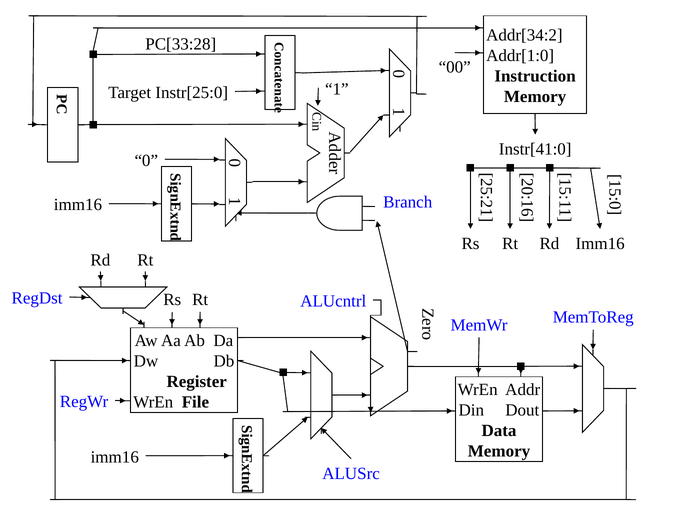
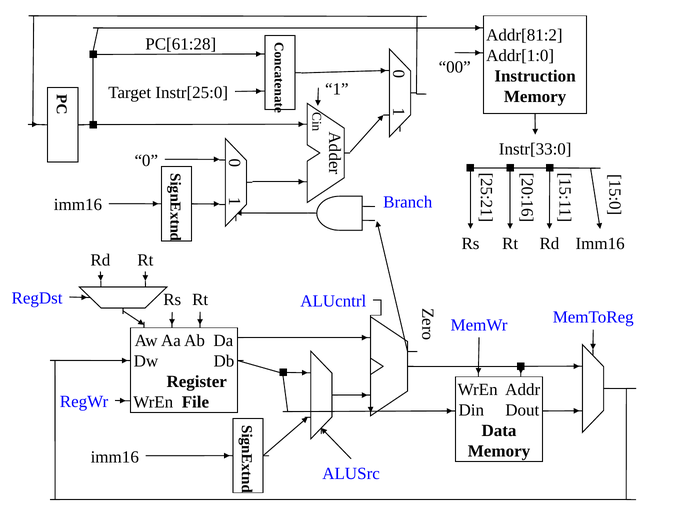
Addr[34:2: Addr[34:2 -> Addr[81:2 (524, 35)
PC[33:28: PC[33:28 -> PC[61:28 (181, 44)
Instr[41:0: Instr[41:0 -> Instr[33:0 (535, 149)
